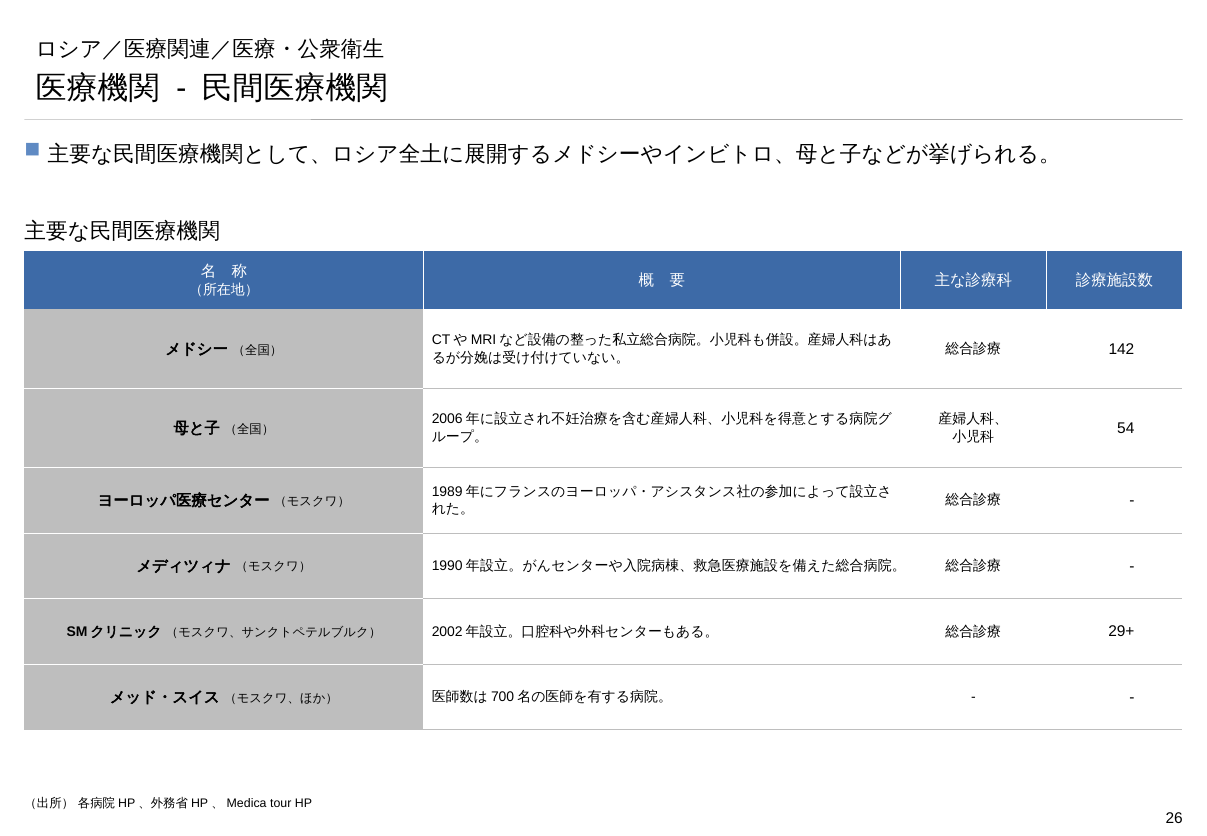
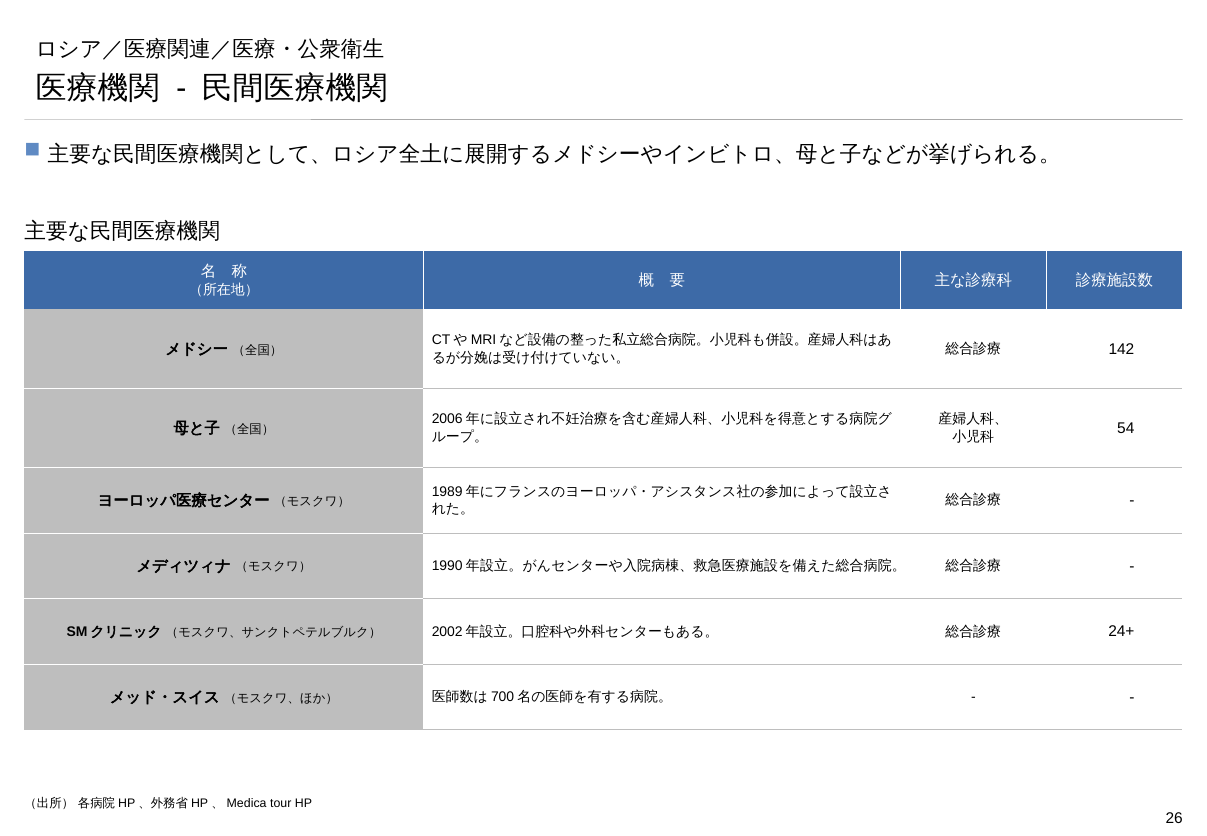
29+: 29+ -> 24+ (1121, 631)
